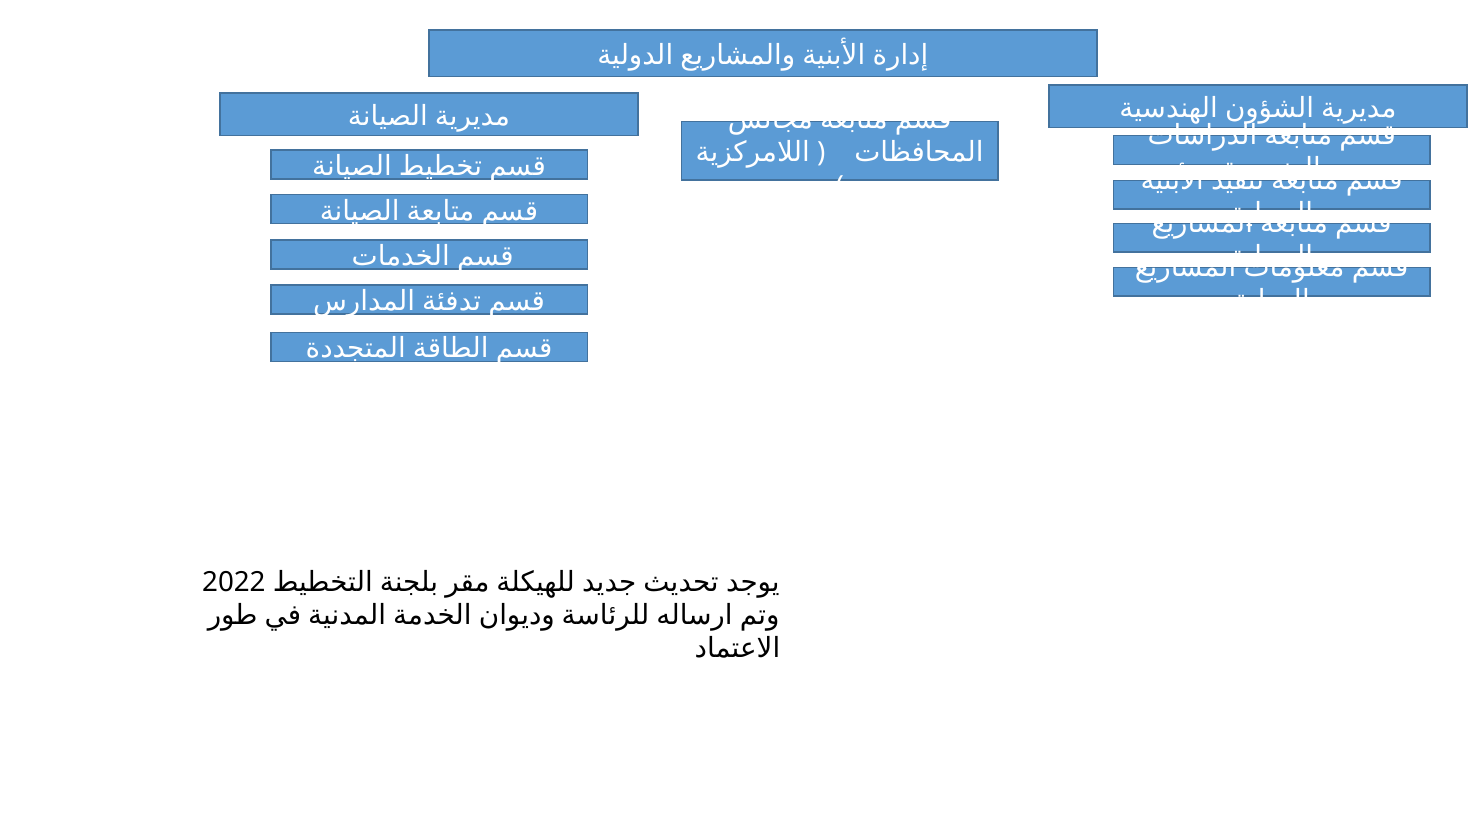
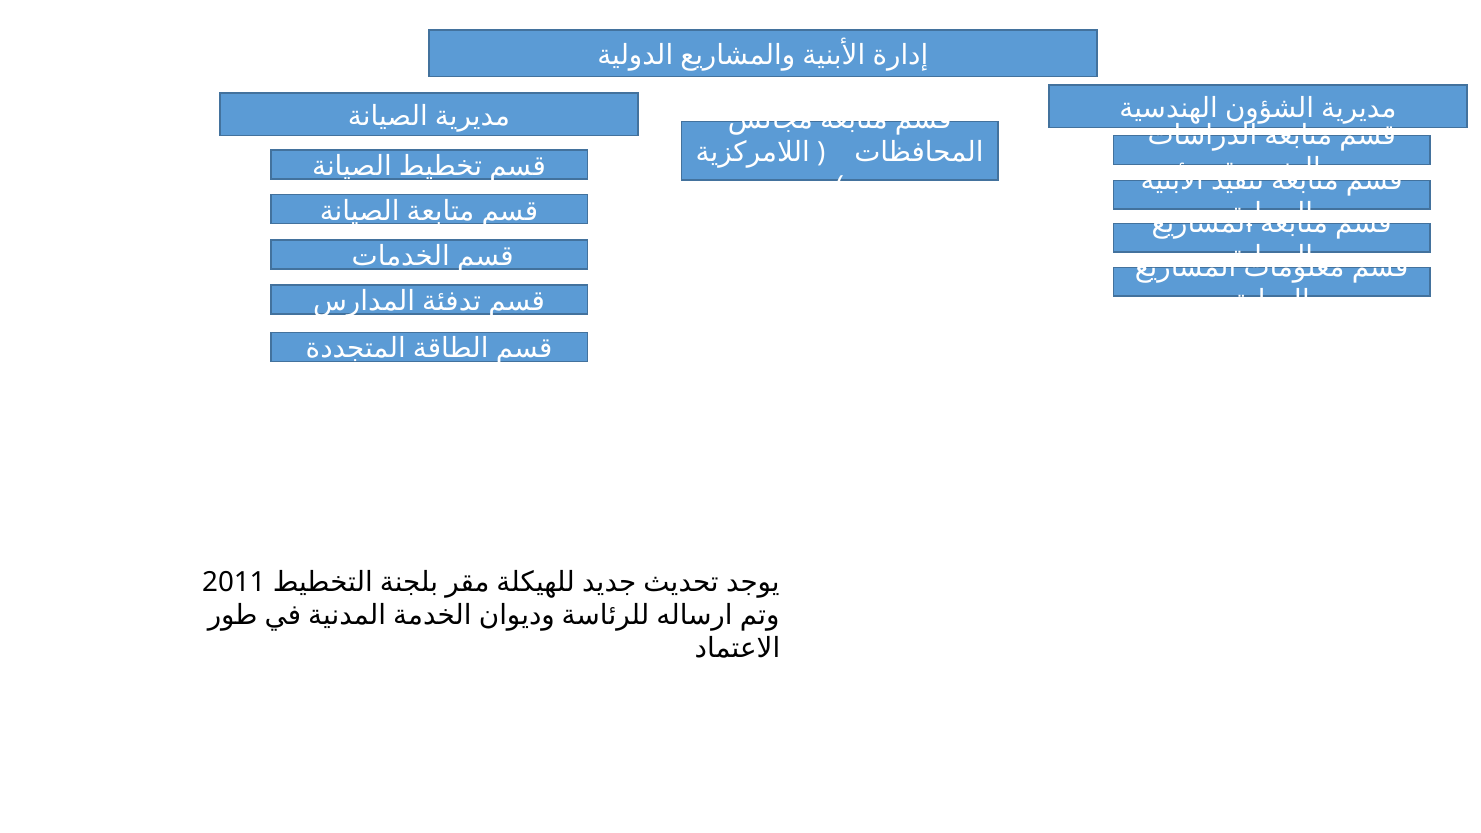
2022: 2022 -> 2011 (234, 582)
